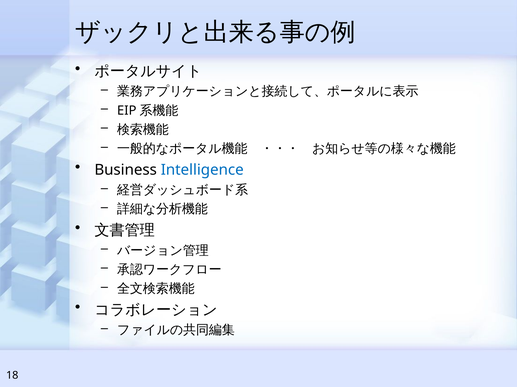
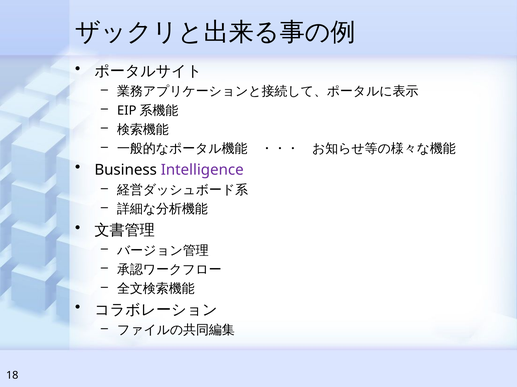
Intelligence colour: blue -> purple (202, 170)
